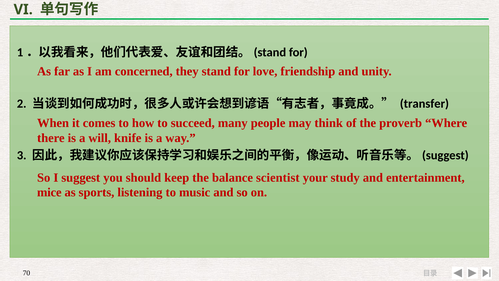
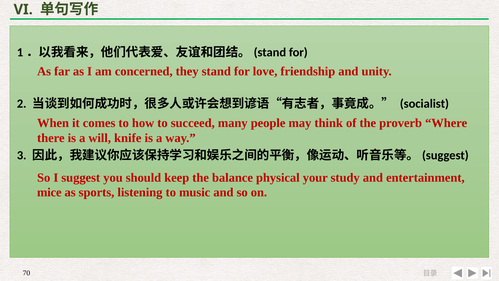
transfer: transfer -> socialist (424, 104)
scientist: scientist -> physical (278, 177)
